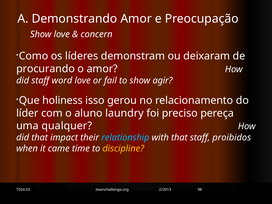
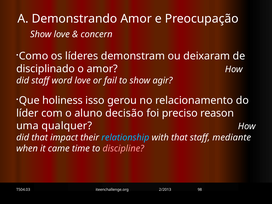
procurando: procurando -> disciplinado (46, 69)
laundry: laundry -> decisão (124, 113)
pereça: pereça -> reason (217, 113)
proibidos: proibidos -> mediante (232, 138)
discipline colour: yellow -> pink (123, 148)
